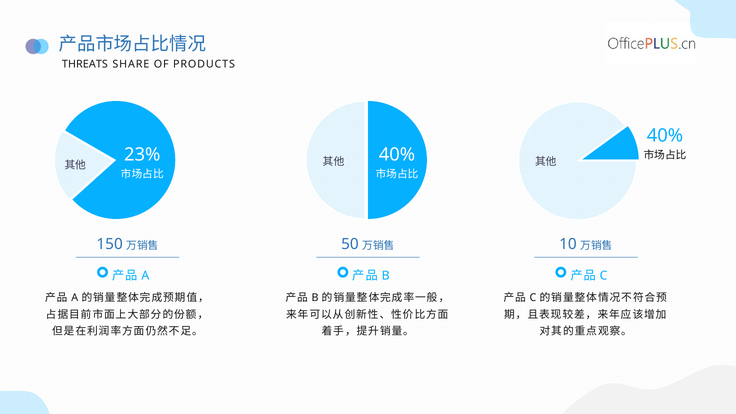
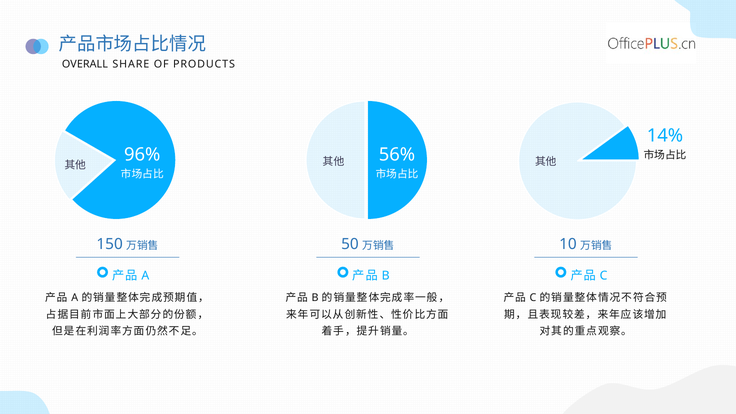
THREATS: THREATS -> OVERALL (85, 64)
40%: 40% -> 14% (665, 136)
23%: 23% -> 96% (142, 155)
40%: 40% -> 56% (397, 155)
